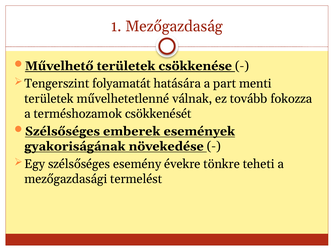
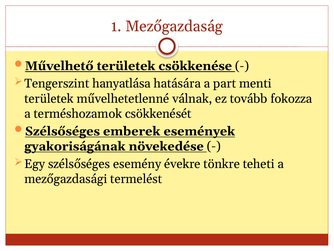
folyamatát: folyamatát -> hanyatlása (122, 83)
